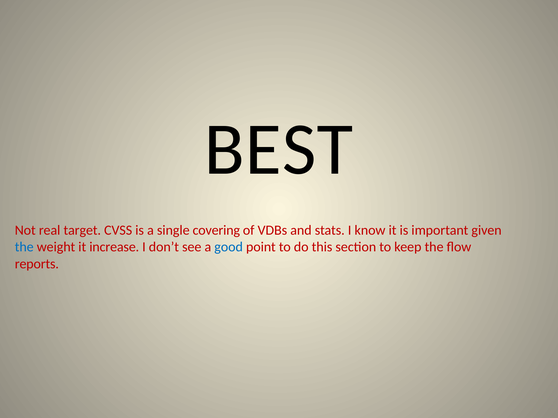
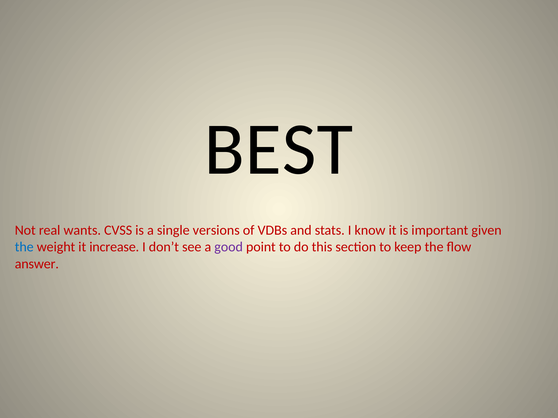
target: target -> wants (82, 231)
covering: covering -> versions (216, 231)
good colour: blue -> purple (229, 247)
reports: reports -> answer (37, 264)
